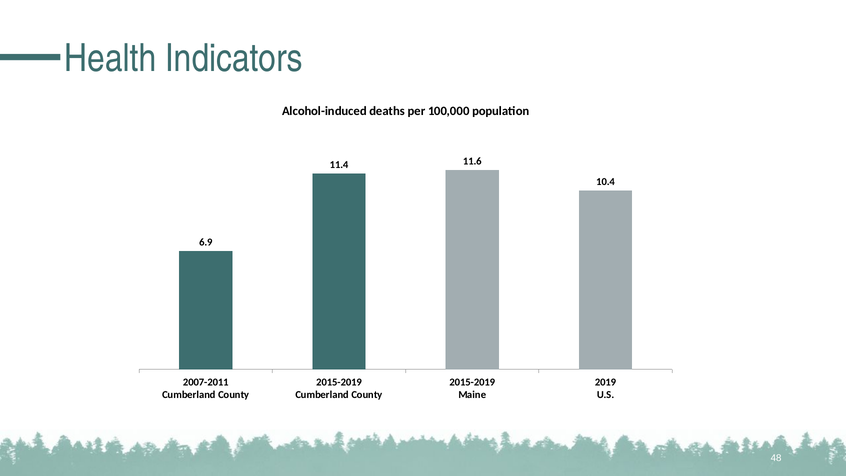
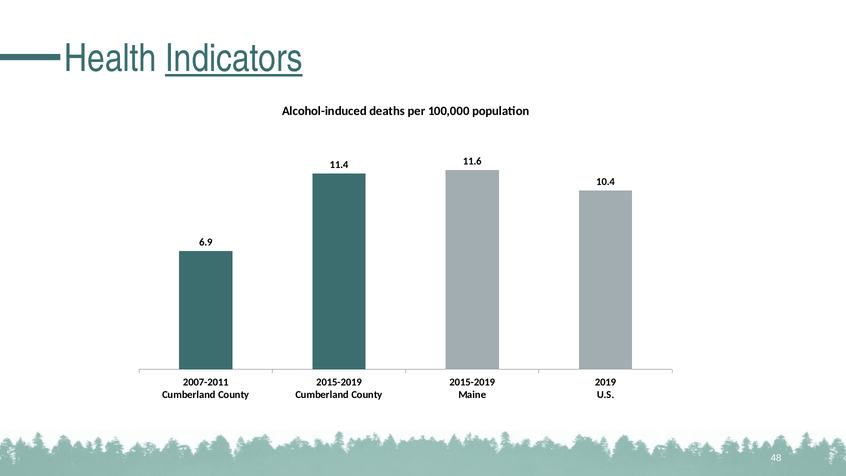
Indicators underline: none -> present (234, 58)
